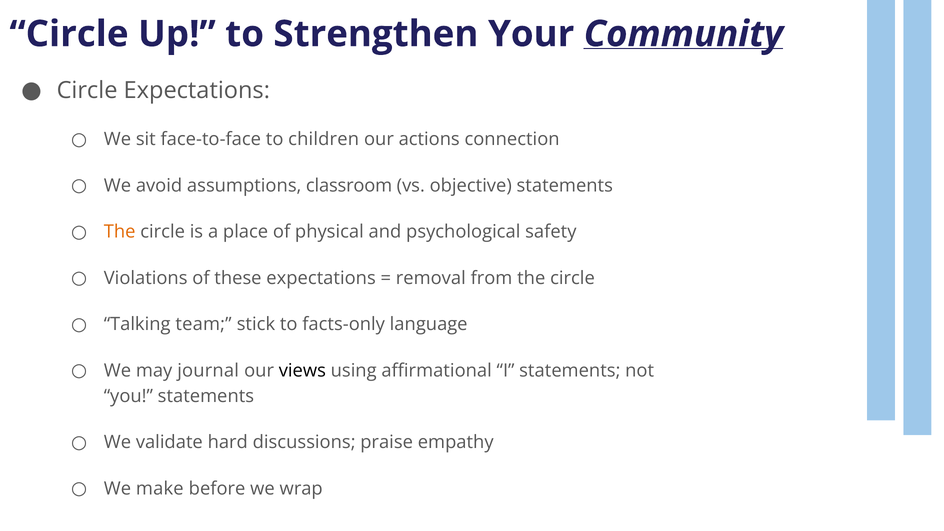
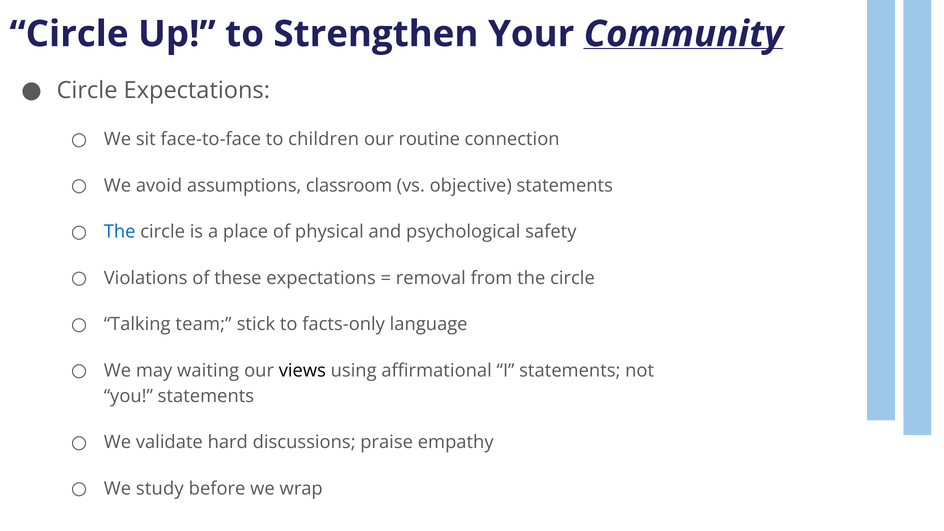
actions: actions -> routine (429, 139)
The colour: orange -> blue (120, 232)
journal: journal -> waiting (208, 371)
make: make -> study (160, 489)
